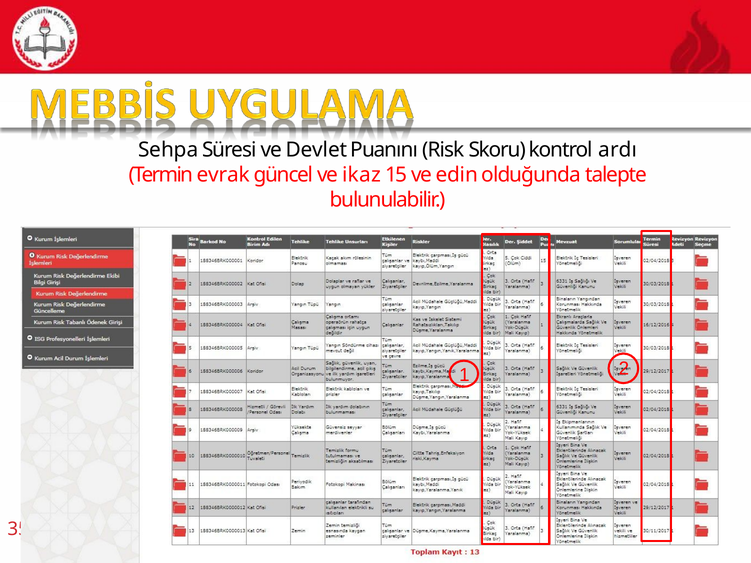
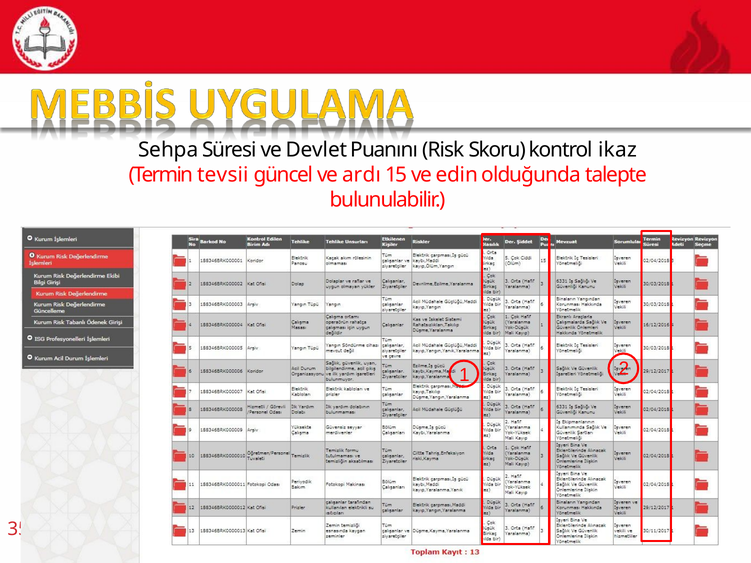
ardı: ardı -> ikaz (618, 150)
evrak: evrak -> tevsii (223, 175)
ikaz: ikaz -> ardı (362, 175)
